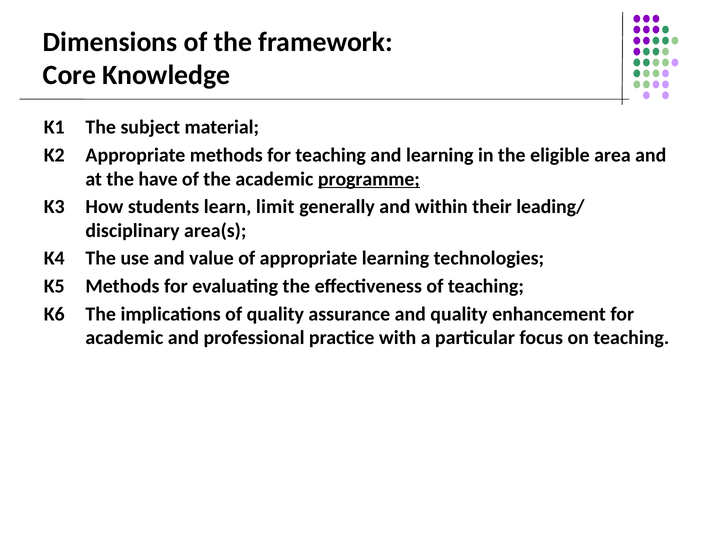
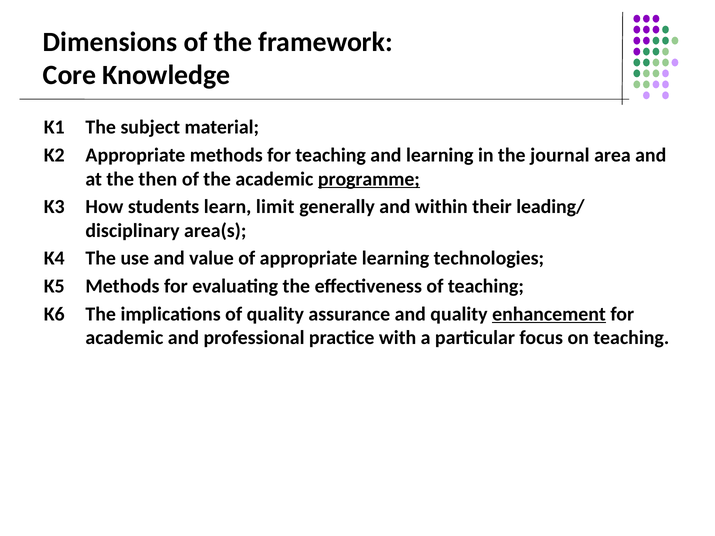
eligible: eligible -> journal (560, 155)
have: have -> then (158, 179)
enhancement underline: none -> present (549, 314)
